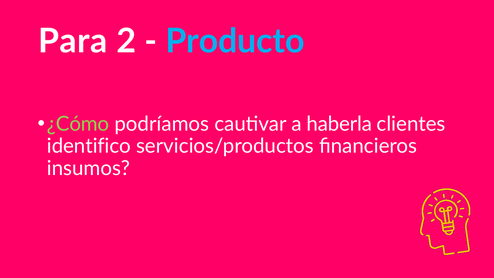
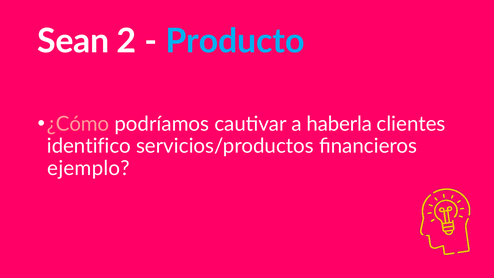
Para: Para -> Sean (73, 41)
¿Cómo colour: light green -> pink (78, 124)
insumos: insumos -> ejemplo (88, 168)
